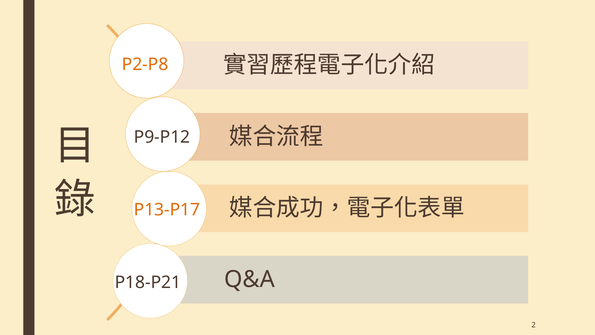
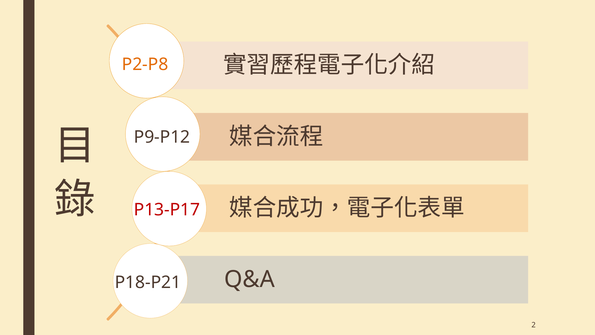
P13-P17 colour: orange -> red (167, 210)
